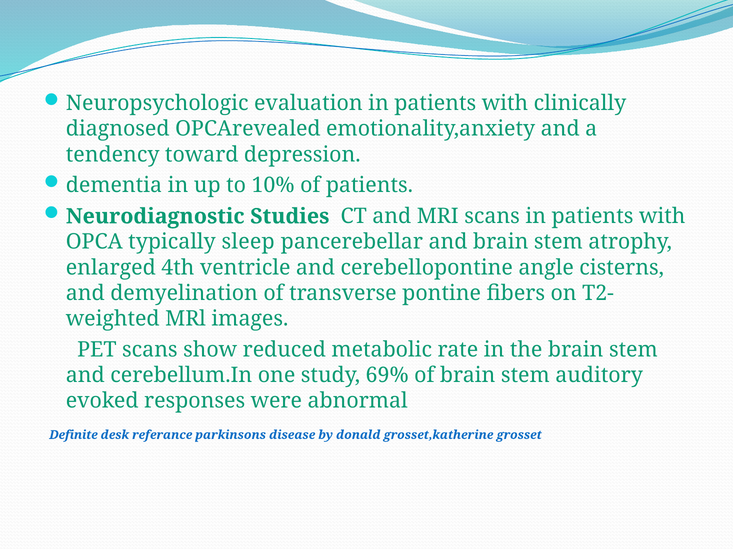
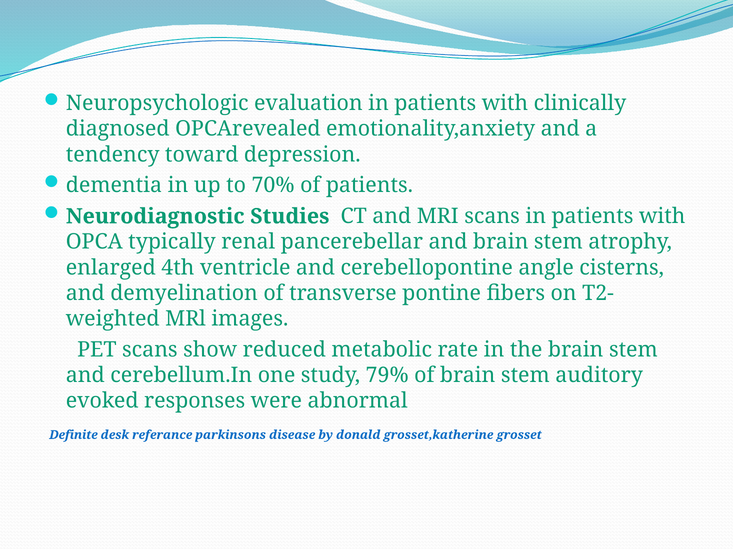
10%: 10% -> 70% (273, 186)
sleep: sleep -> renal (248, 242)
69%: 69% -> 79% (387, 376)
